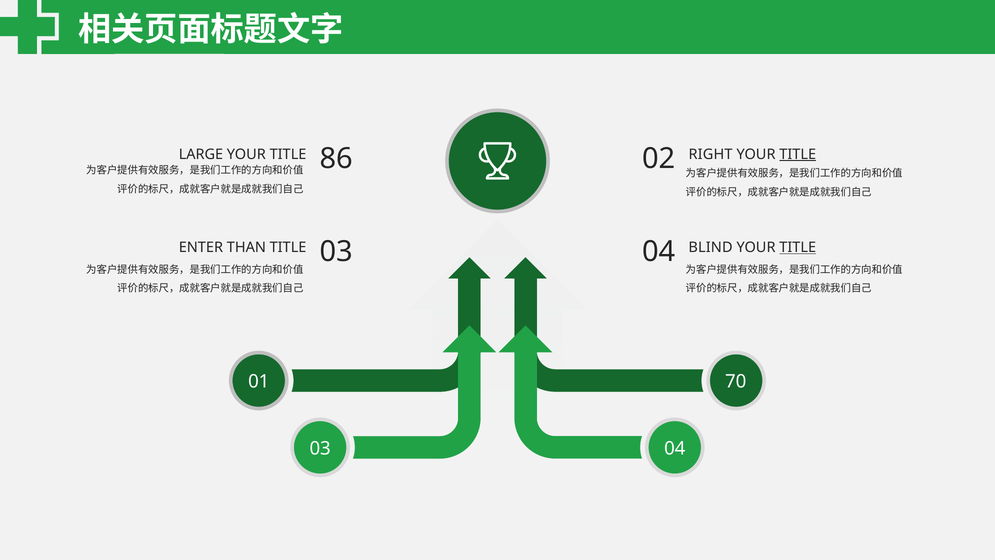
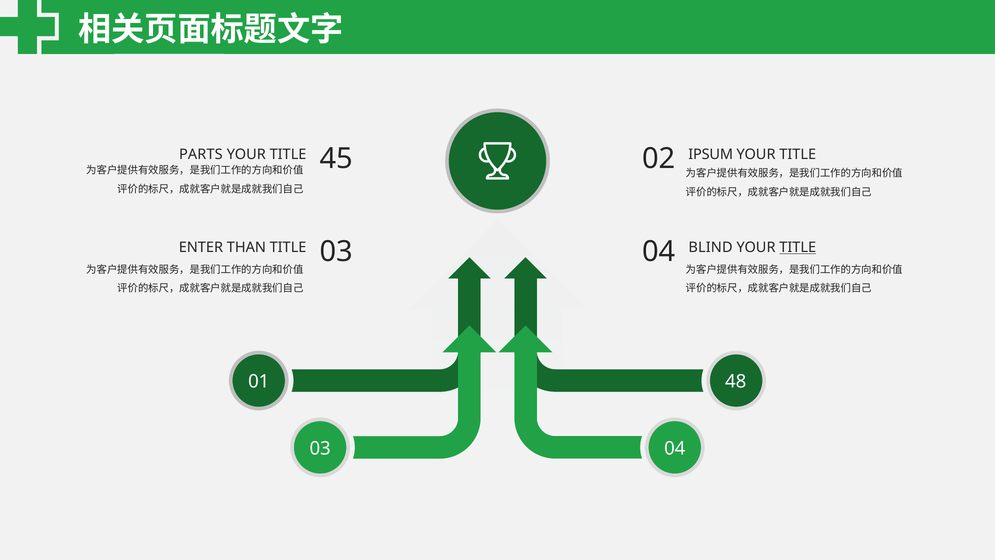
LARGE: LARGE -> PARTS (201, 154)
86: 86 -> 45 (336, 159)
RIGHT: RIGHT -> IPSUM (711, 154)
TITLE underline: present -> none (798, 154)
70: 70 -> 48 (736, 381)
